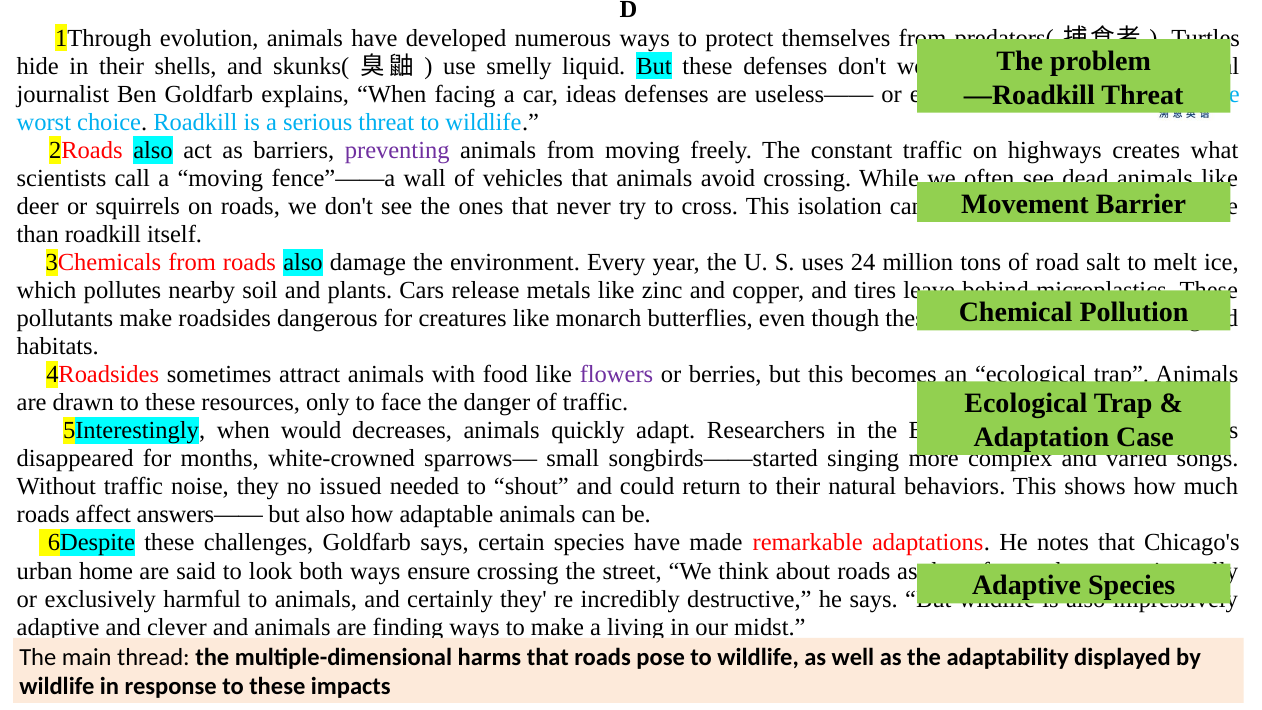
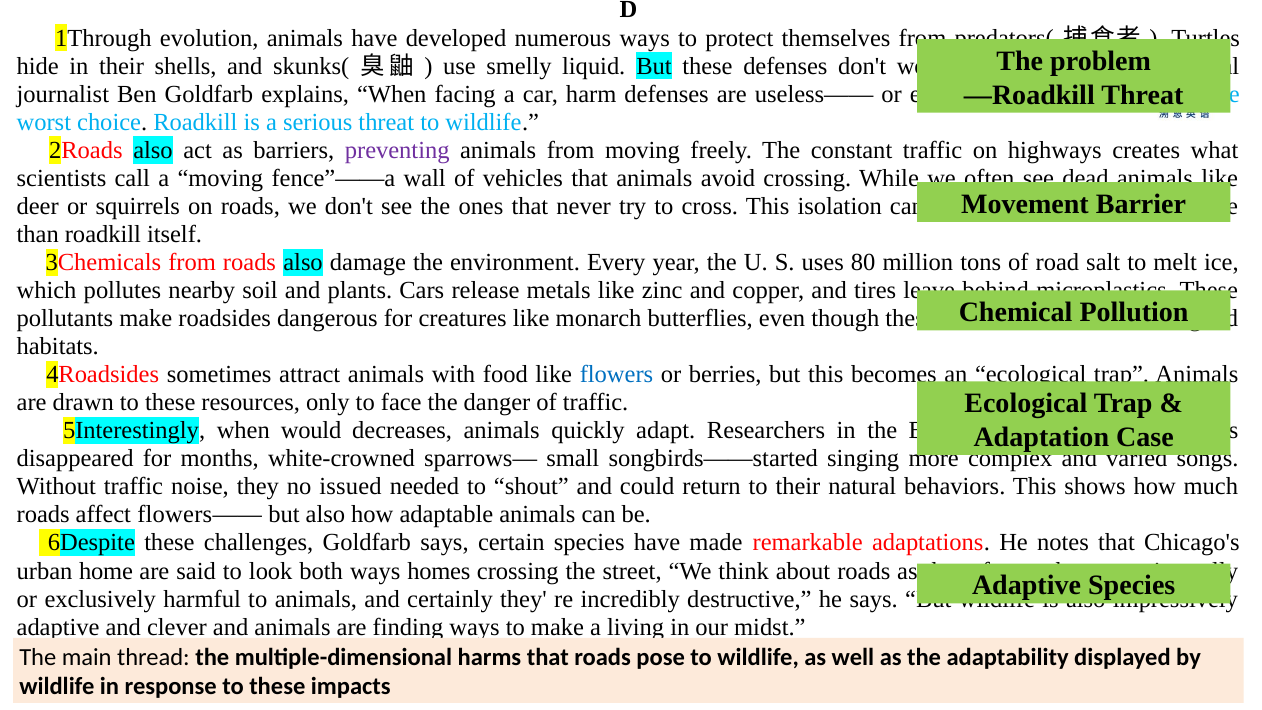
car ideas: ideas -> harm (591, 94)
24: 24 -> 80 (863, 262)
flowers colour: purple -> blue (616, 374)
answers——: answers—— -> flowers—— (200, 515)
ensure: ensure -> homes (439, 571)
